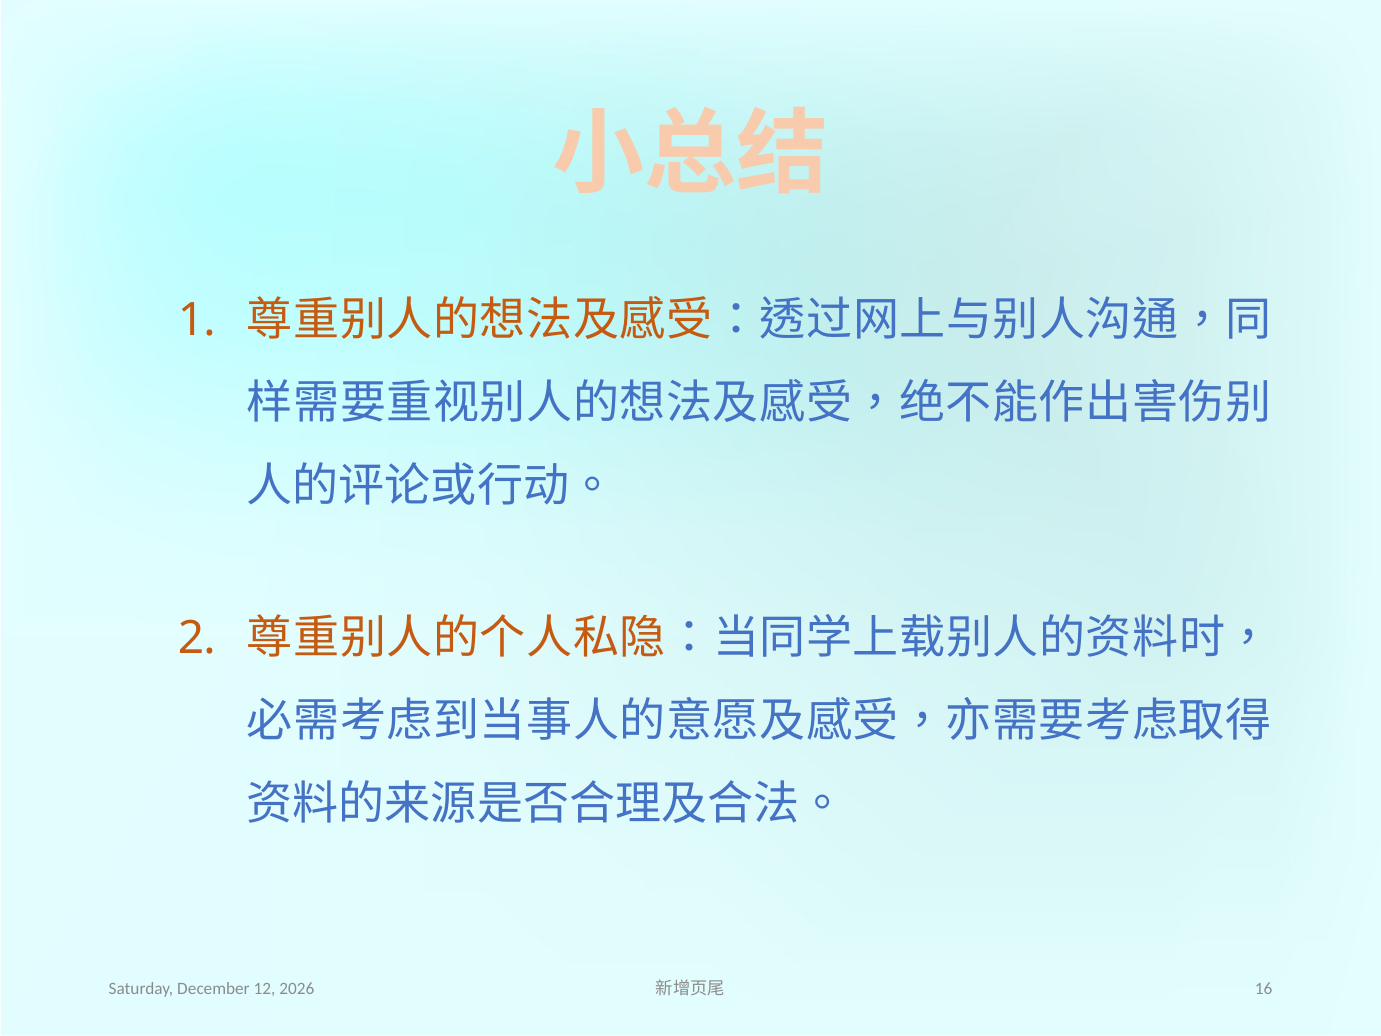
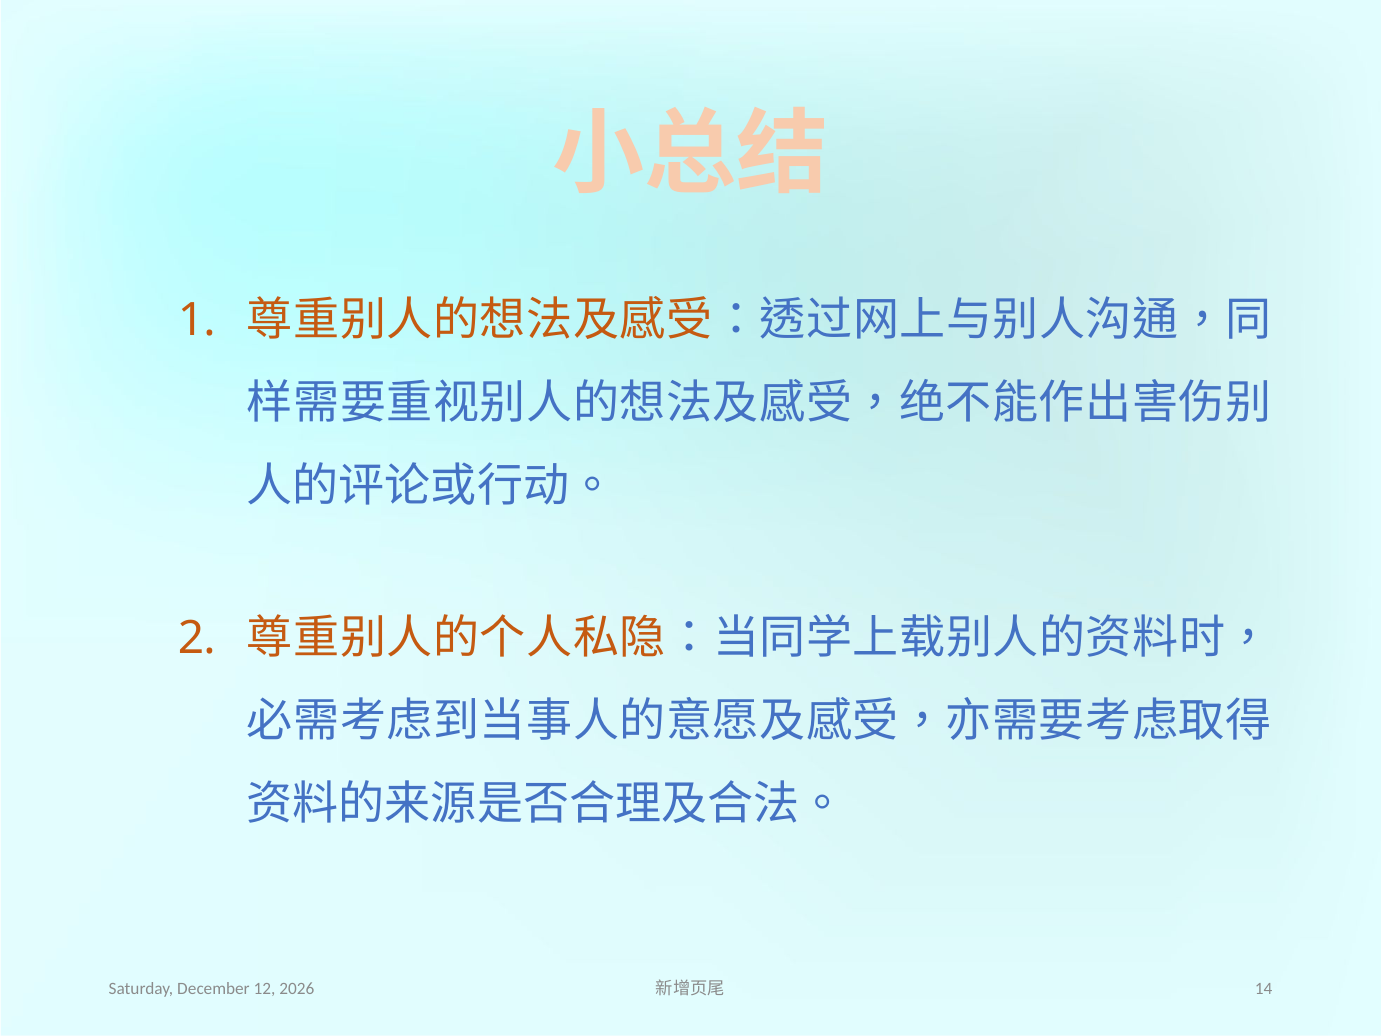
16: 16 -> 14 (1264, 989)
